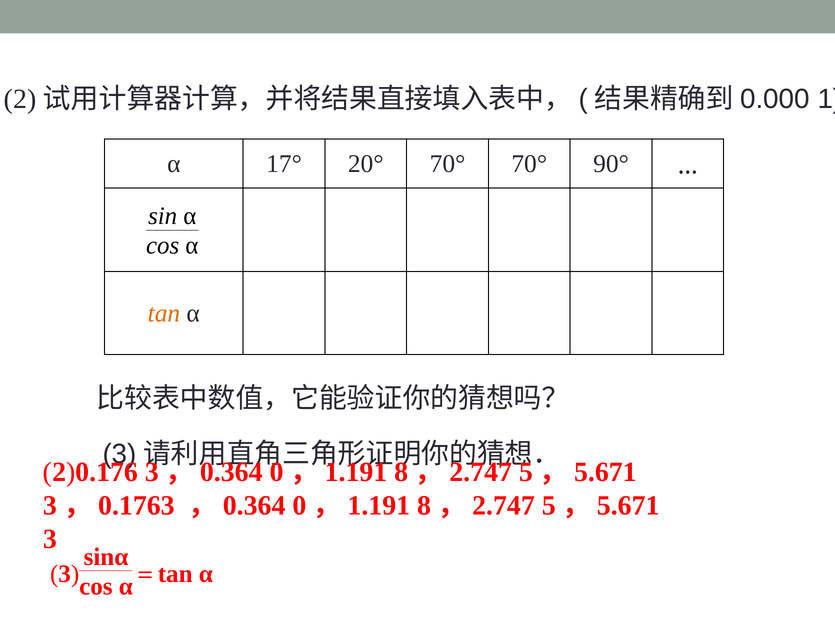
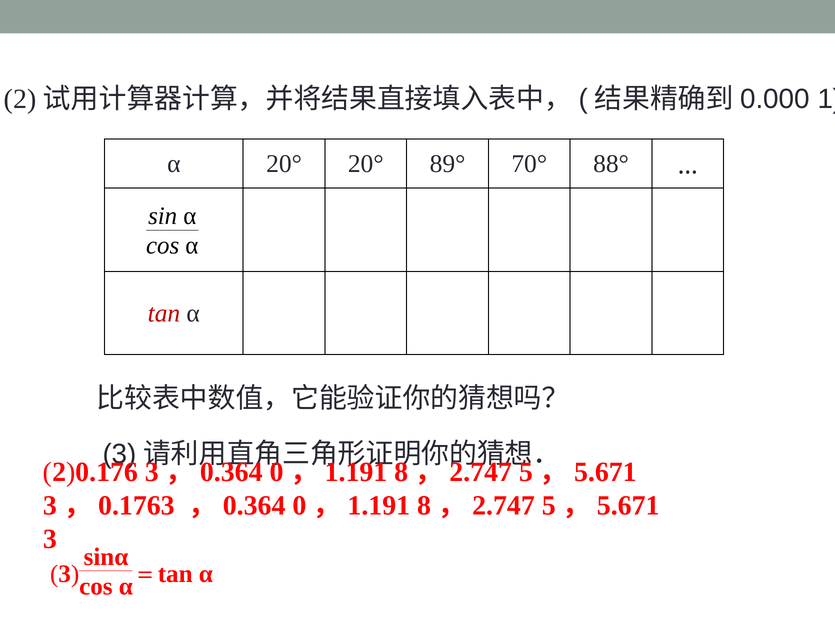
α 17°: 17° -> 20° (284, 164)
20° 70°: 70° -> 89° (448, 164)
90°: 90° -> 88° (611, 164)
tan colour: orange -> red (164, 313)
